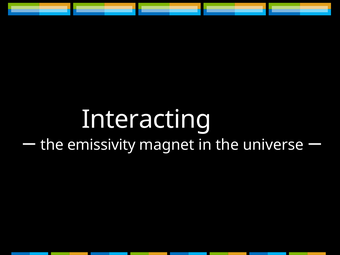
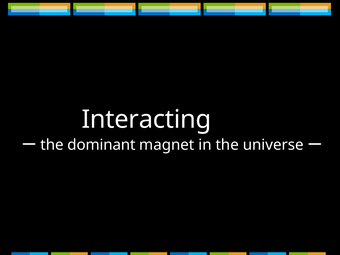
emissivity: emissivity -> dominant (102, 145)
